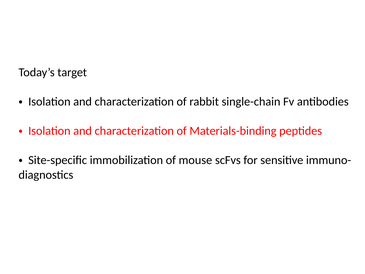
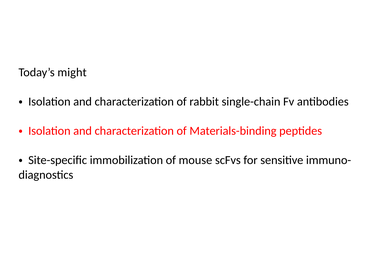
target: target -> might (72, 72)
